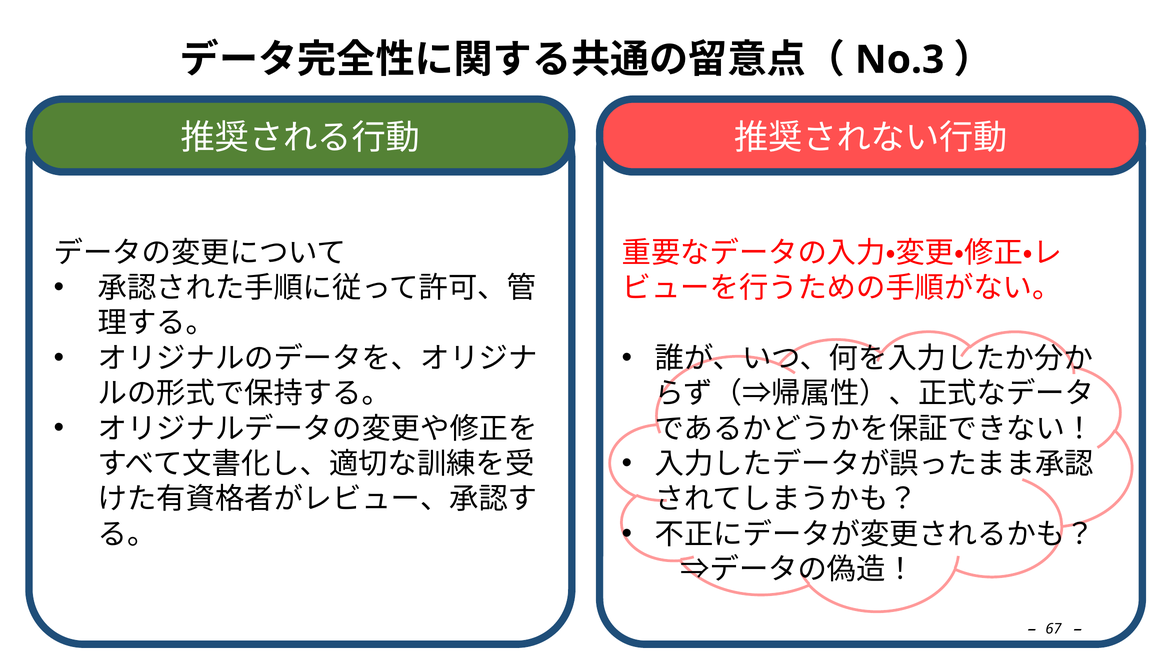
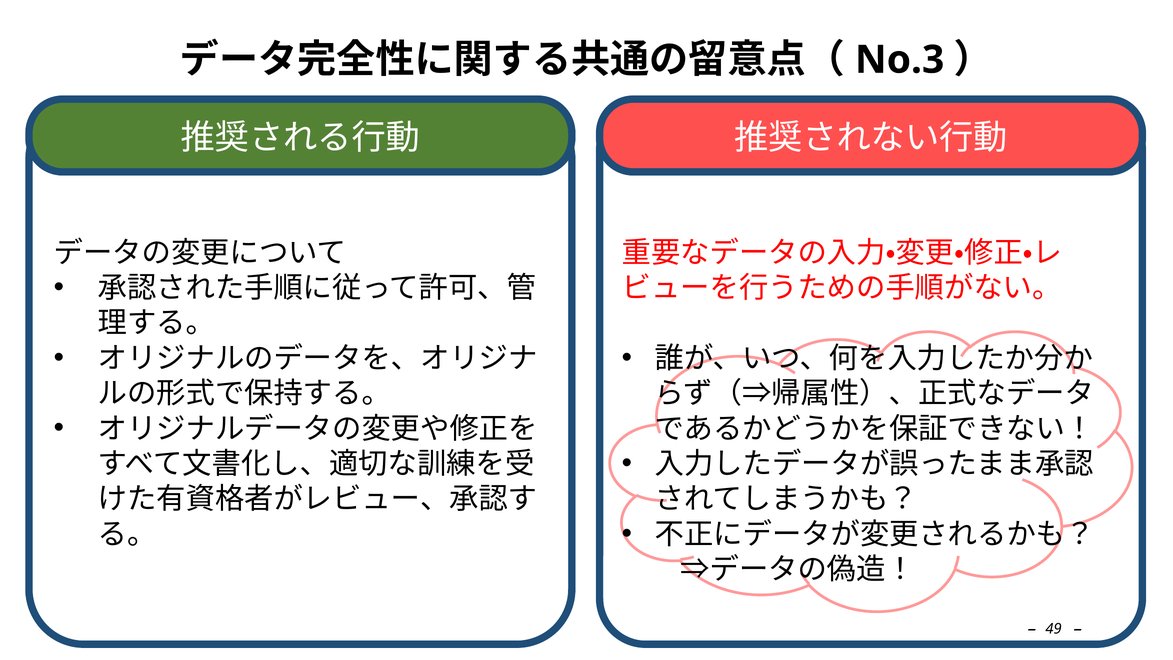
67: 67 -> 49 (1054, 629)
